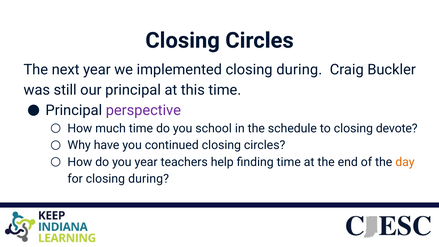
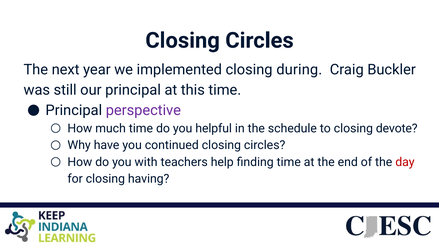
school: school -> helpful (214, 128)
you year: year -> with (146, 162)
day colour: orange -> red (405, 162)
for closing during: during -> having (149, 179)
